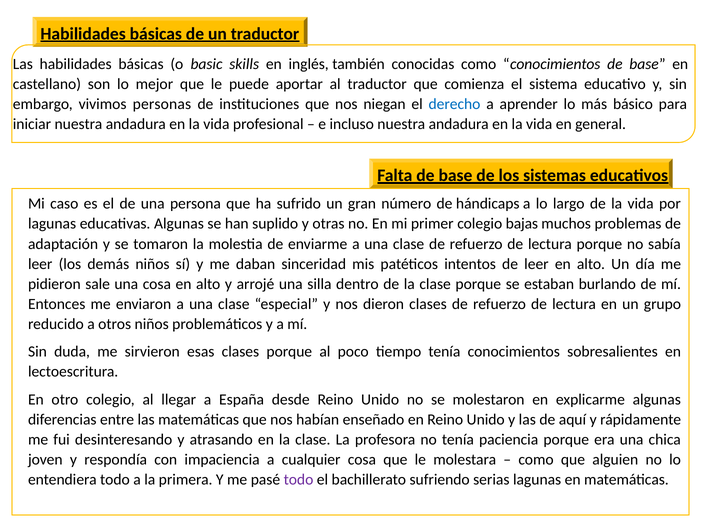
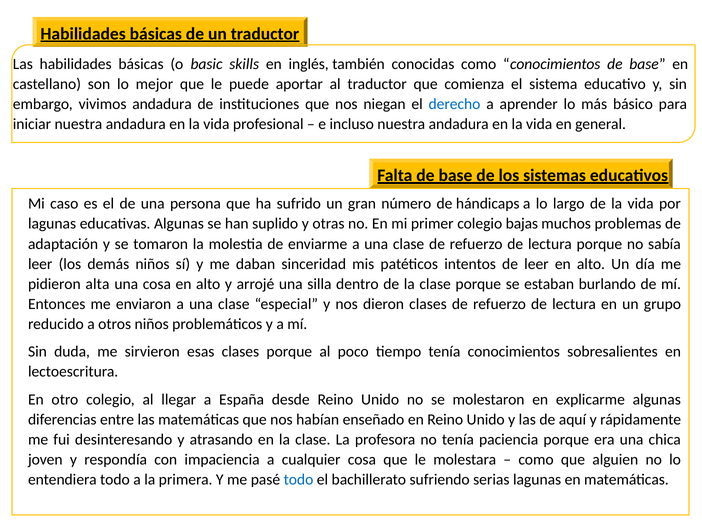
vivimos personas: personas -> andadura (162, 104)
sale: sale -> alta (97, 284)
todo colour: purple -> blue (298, 479)
